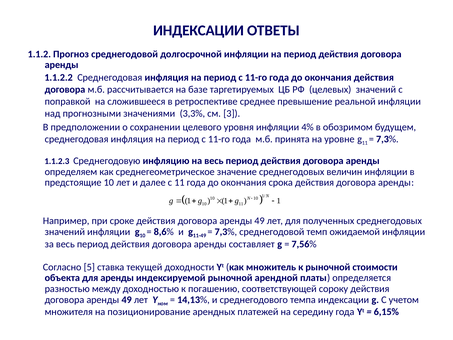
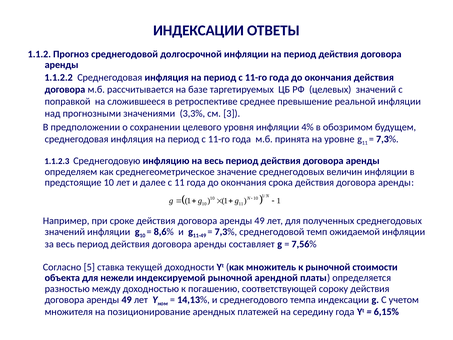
для аренды: аренды -> нежели (117, 278)
